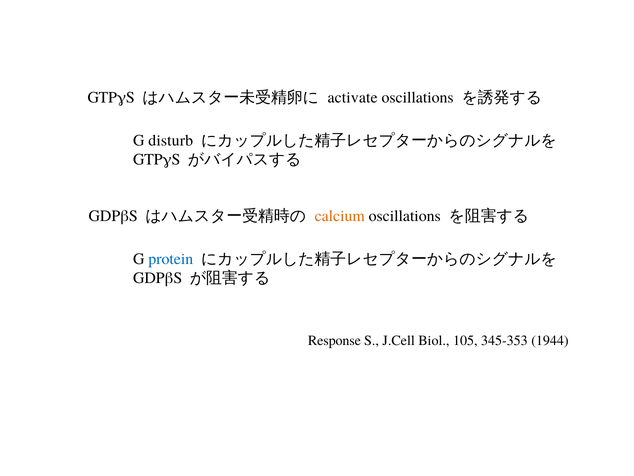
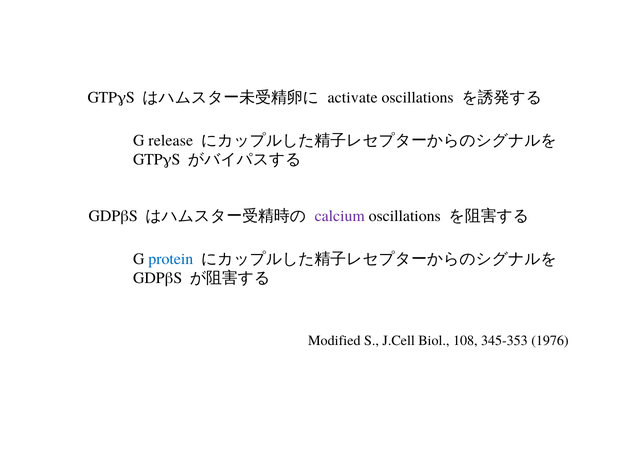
disturb: disturb -> release (171, 141)
calcium colour: orange -> purple (340, 216)
Response: Response -> Modified (334, 340)
105: 105 -> 108 (465, 340)
1944: 1944 -> 1976 (550, 340)
